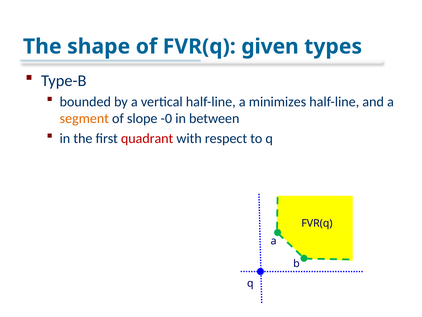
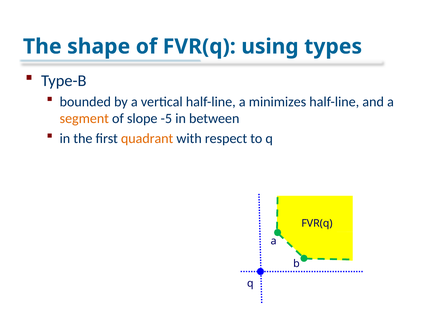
given: given -> using (270, 46)
-0: -0 -> -5 (166, 118)
quadrant colour: red -> orange (147, 138)
